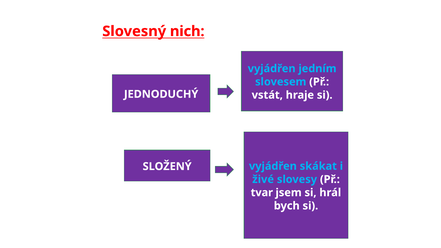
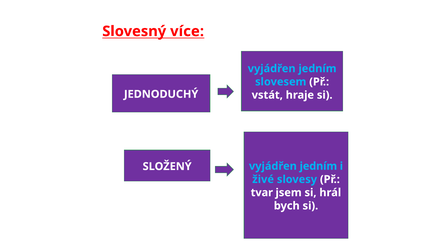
nich: nich -> více (187, 31)
skákat: skákat -> jedním (318, 166)
